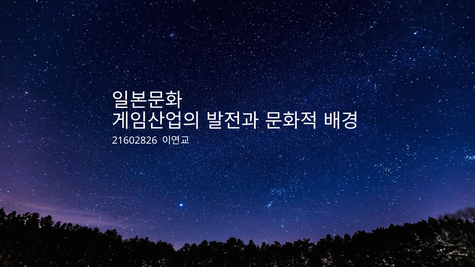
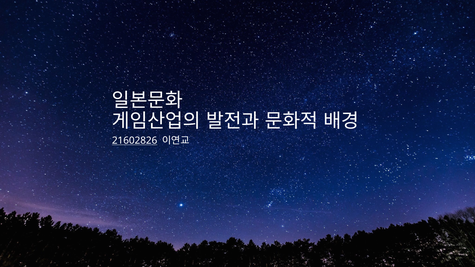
21602826 underline: none -> present (135, 141)
